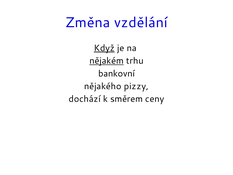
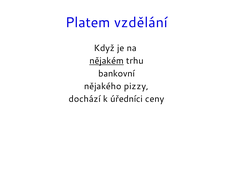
Změna: Změna -> Platem (88, 23)
Když underline: present -> none (104, 48)
směrem: směrem -> úředníci (127, 99)
